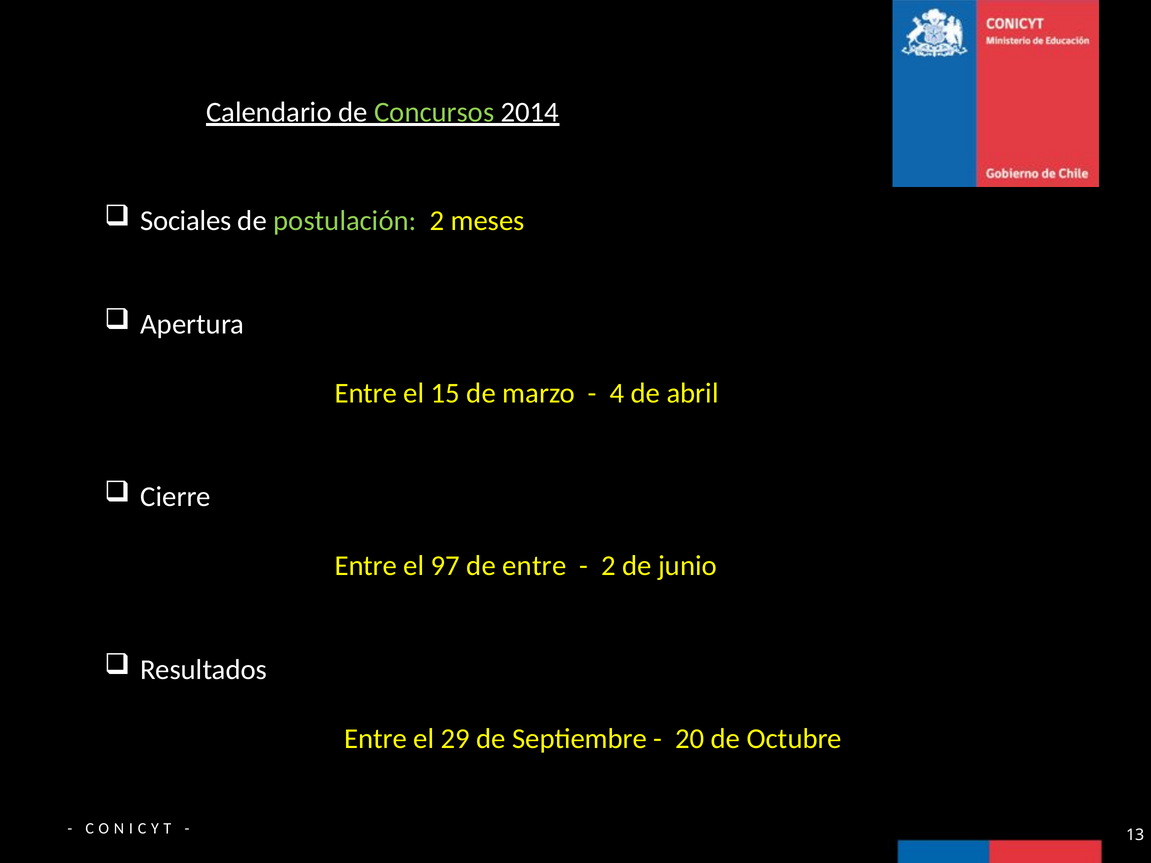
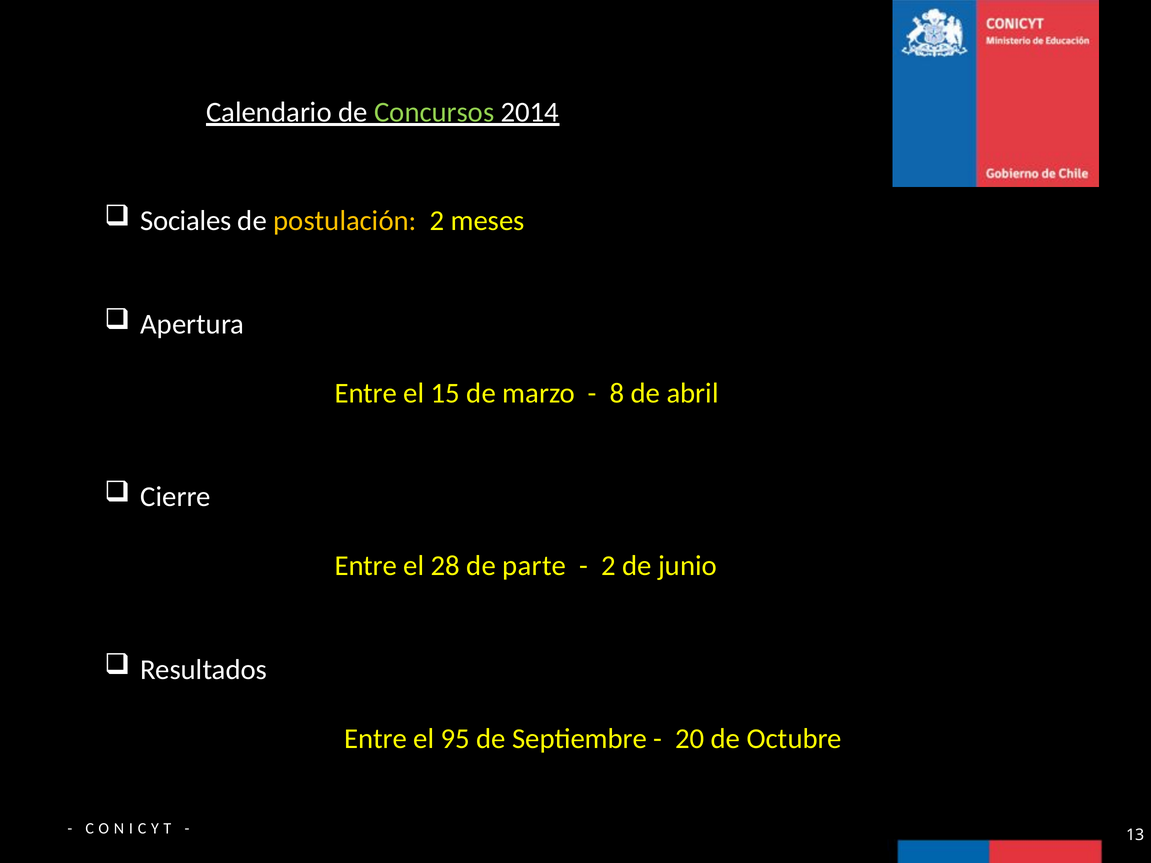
postulación colour: light green -> yellow (345, 221)
4: 4 -> 8 (617, 393)
97: 97 -> 28 (445, 566)
de entre: entre -> parte (534, 566)
29: 29 -> 95 (455, 739)
